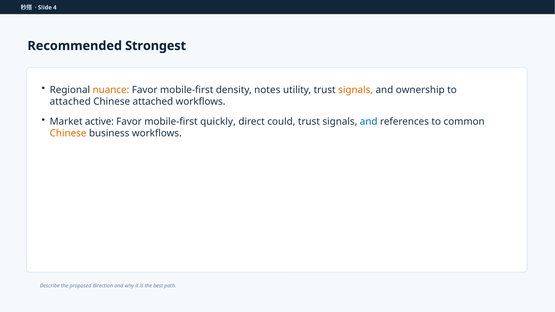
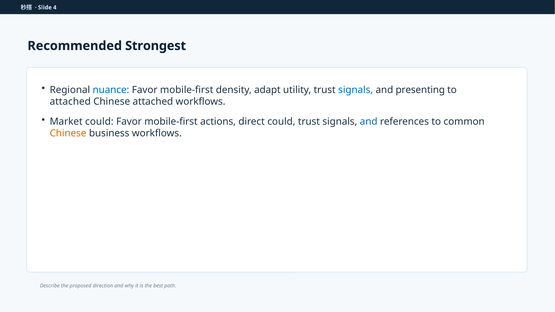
nuance colour: orange -> blue (111, 90)
notes: notes -> adapt (267, 90)
signals colour: orange -> blue (356, 90)
ownership: ownership -> presenting (420, 90)
Market active: active -> could (99, 122)
quickly: quickly -> actions (218, 122)
